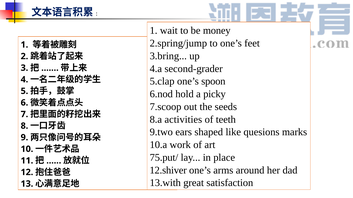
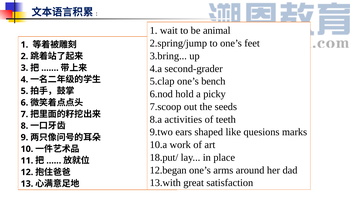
money: money -> animal (217, 31)
spoon: spoon -> bench (213, 82)
75.put/: 75.put/ -> 18.put/ (164, 158)
12.shiver: 12.shiver -> 12.began (168, 171)
